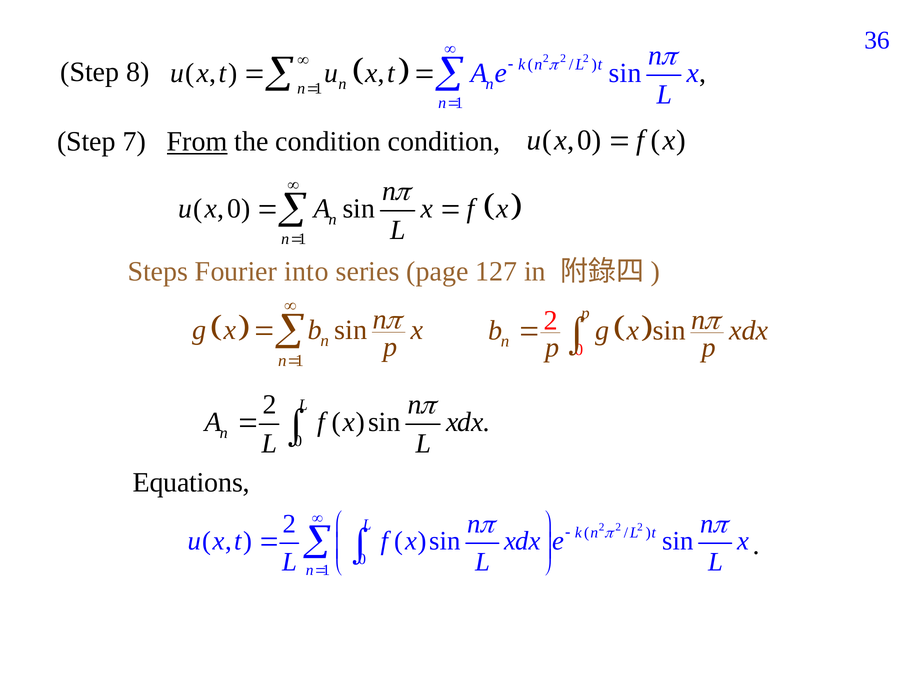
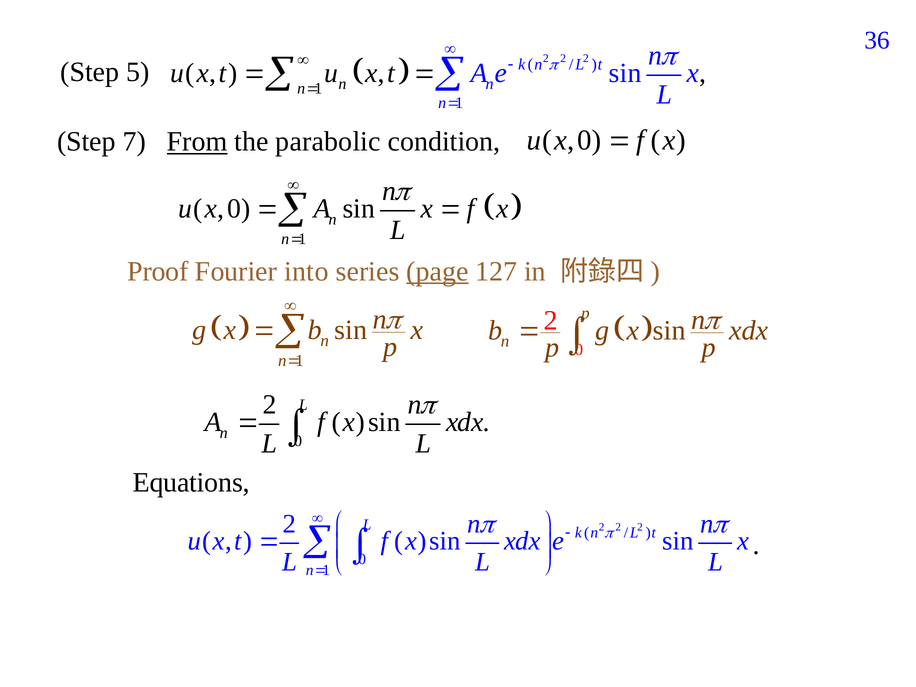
8: 8 -> 5 (138, 72)
the condition: condition -> parabolic (328, 142)
Steps: Steps -> Proof (158, 271)
page underline: none -> present (437, 271)
